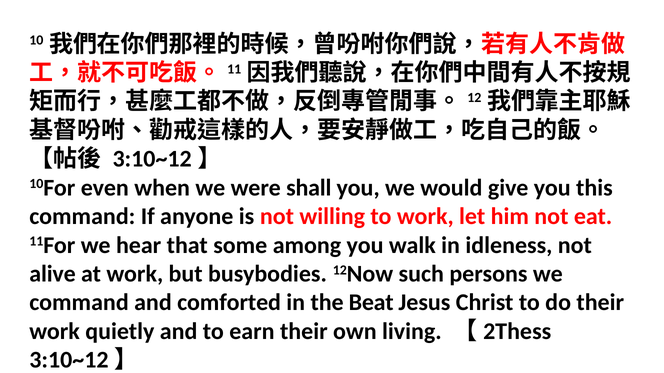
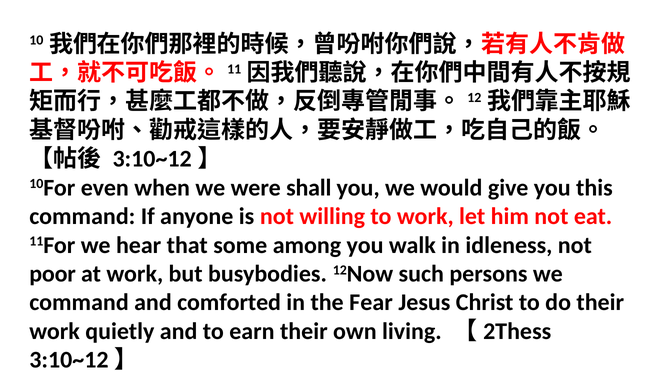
alive: alive -> poor (53, 274)
Beat: Beat -> Fear (371, 303)
